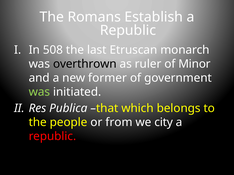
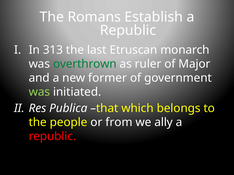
508: 508 -> 313 (53, 50)
overthrown colour: black -> green (85, 64)
Minor: Minor -> Major (194, 64)
city: city -> ally (164, 122)
